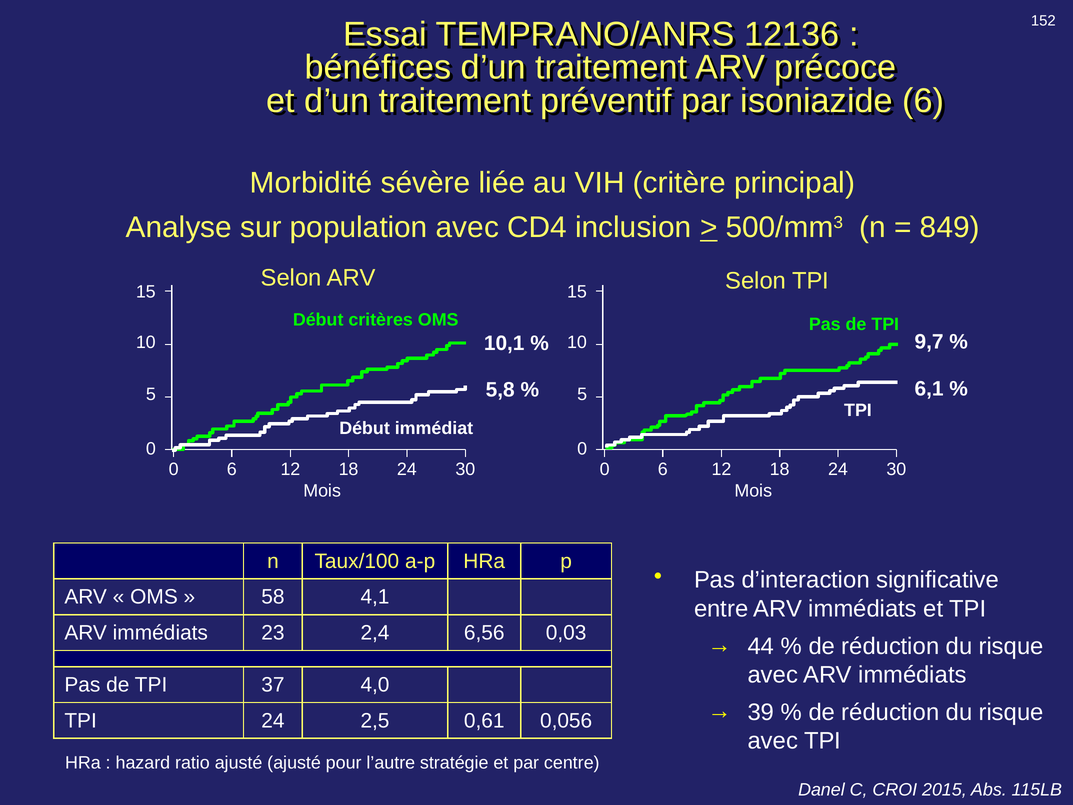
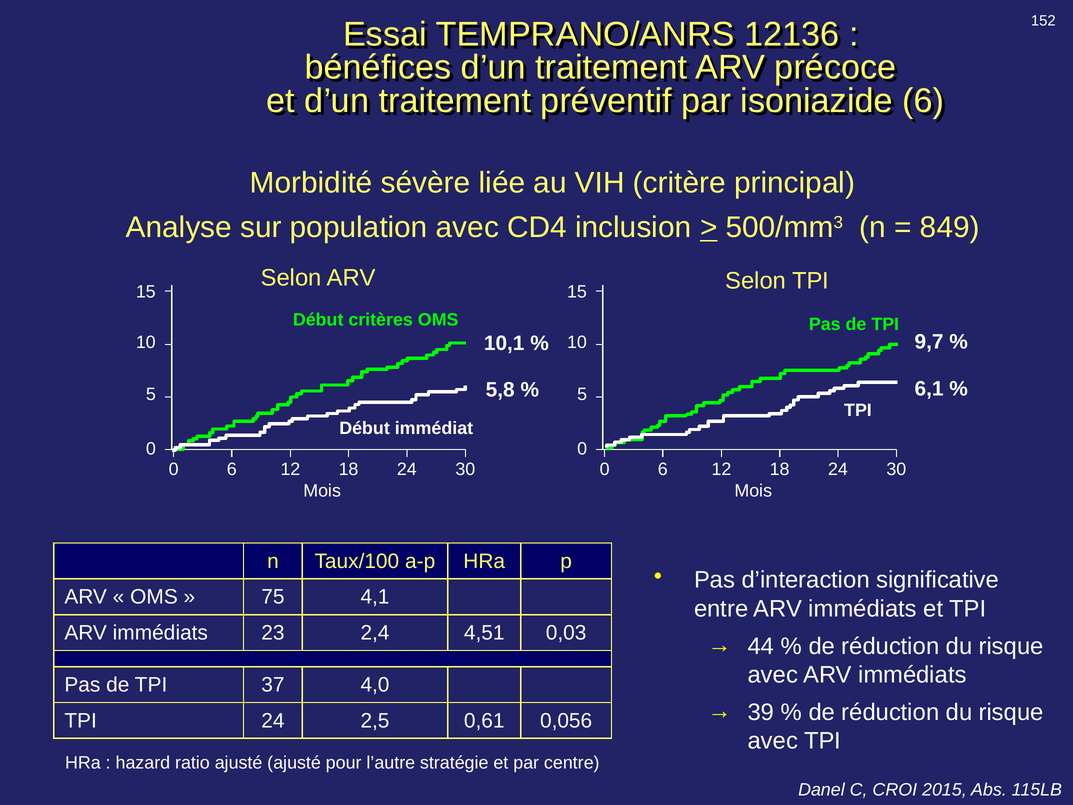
58: 58 -> 75 (273, 597)
6,56: 6,56 -> 4,51 (484, 633)
